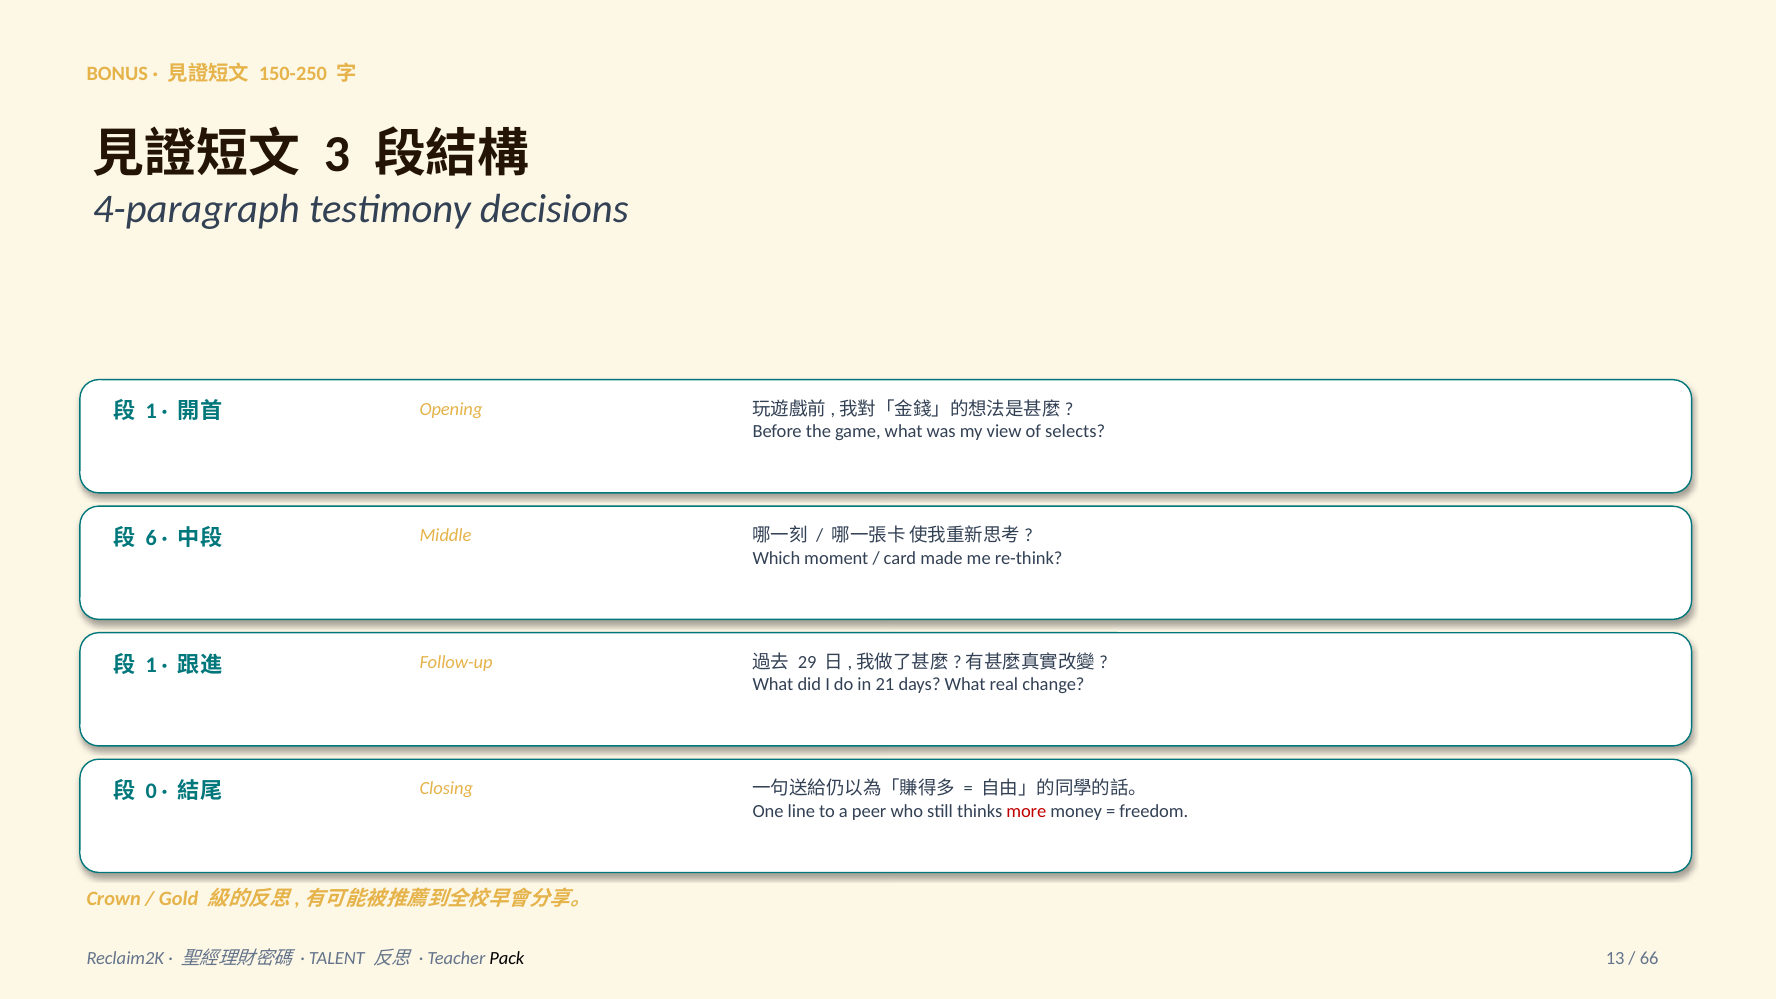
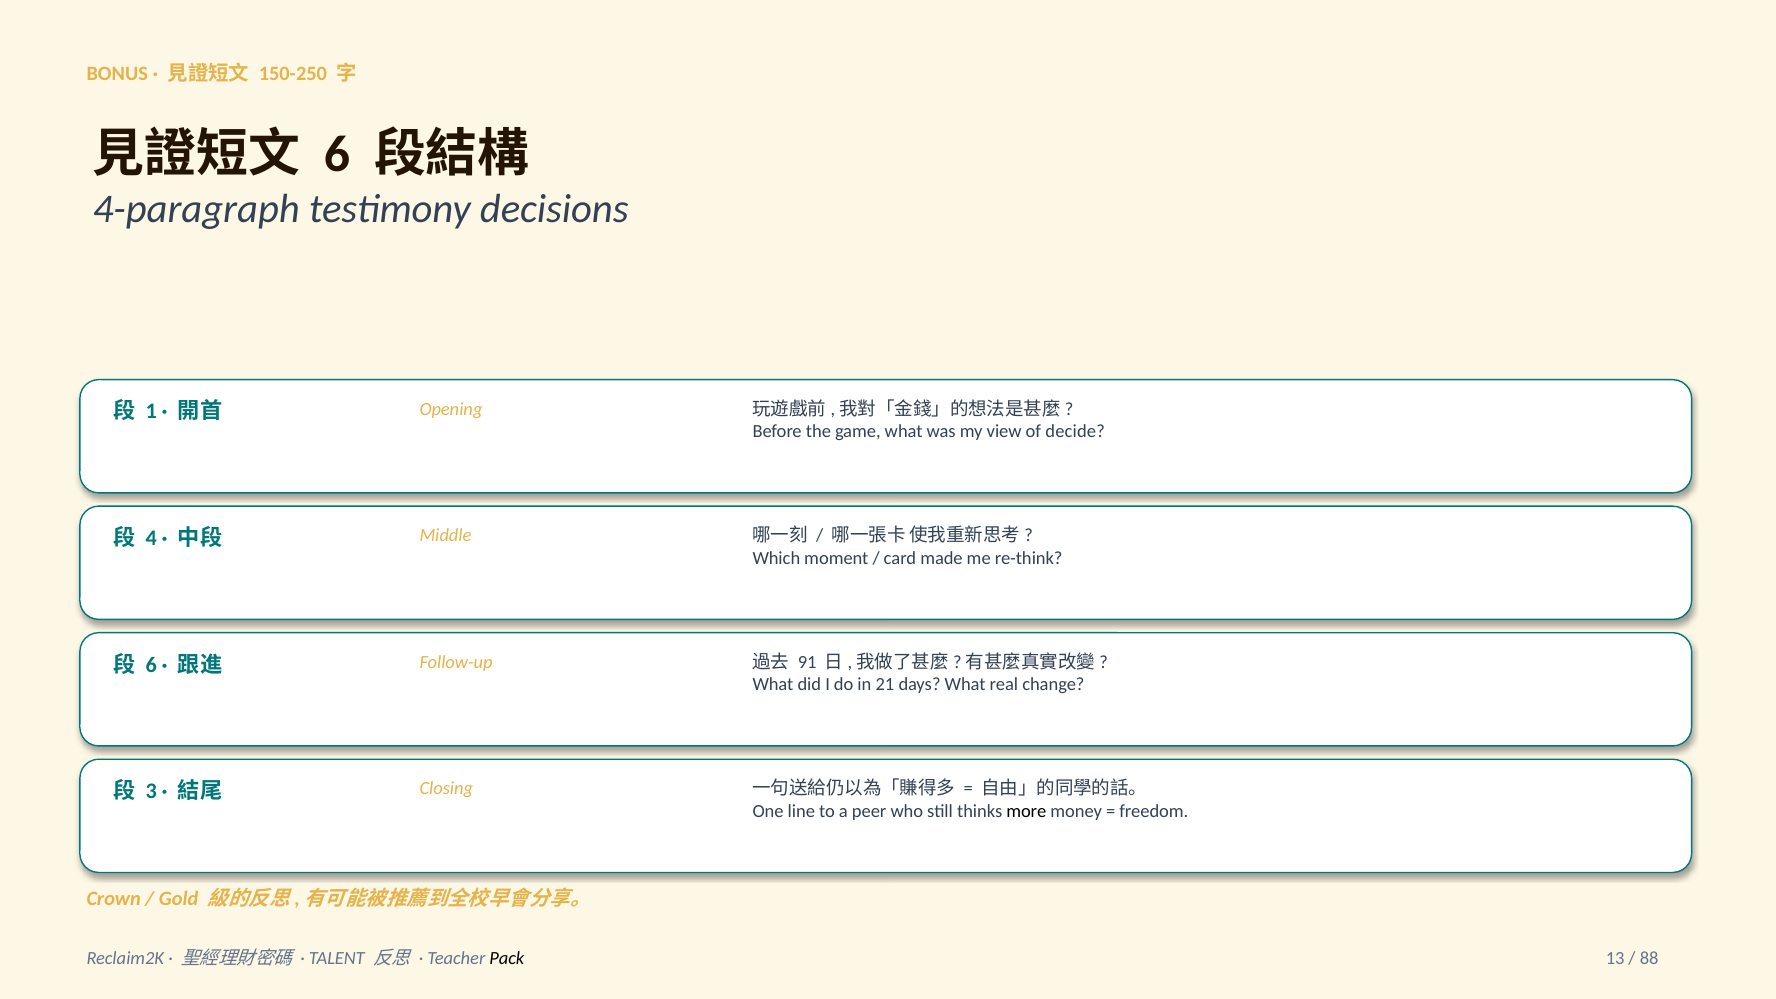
3: 3 -> 6 (337, 154)
selects: selects -> decide (1075, 431)
6: 6 -> 4 (151, 538)
1: 1 -> 6 (151, 665)
29: 29 -> 91 (807, 662)
0: 0 -> 3 (151, 791)
more colour: red -> black (1026, 811)
66: 66 -> 88 (1649, 958)
